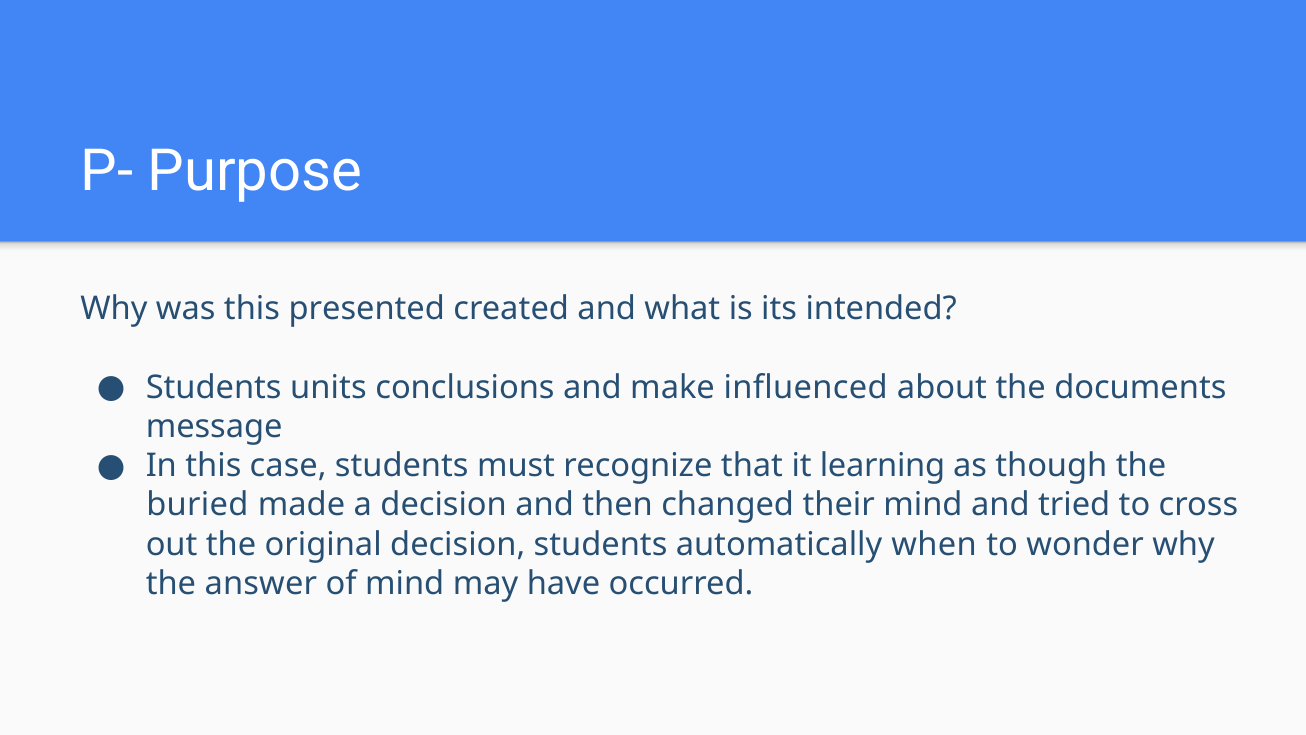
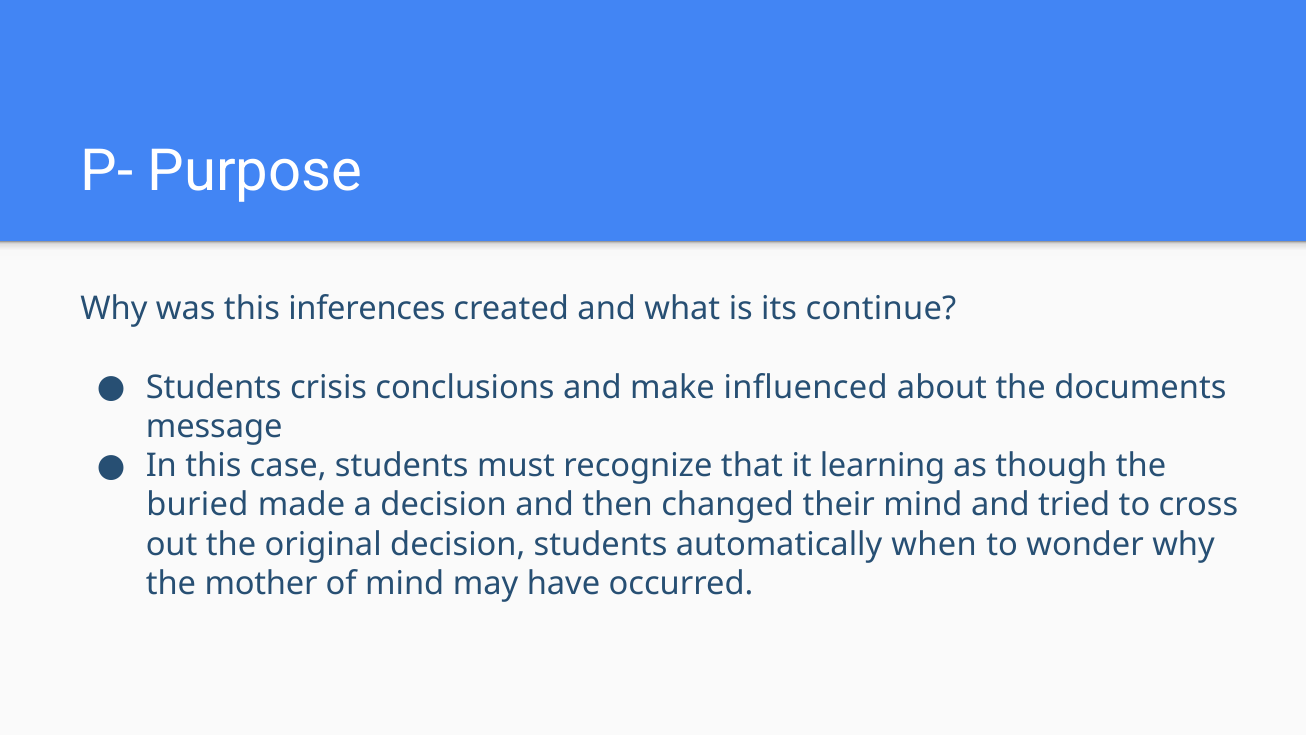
presented: presented -> inferences (367, 309)
intended: intended -> continue (881, 309)
units: units -> crisis (329, 387)
answer: answer -> mother (261, 583)
